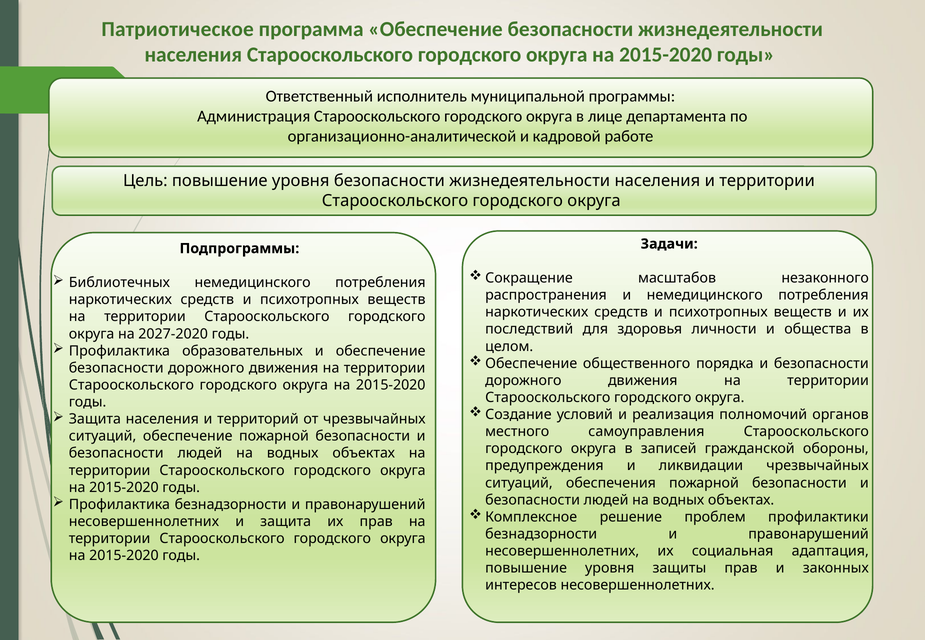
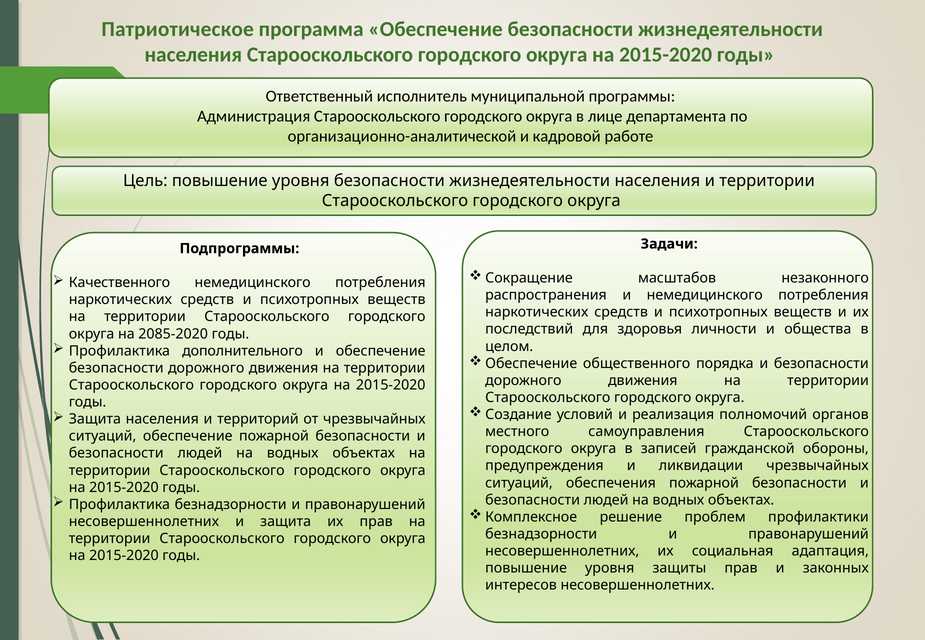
Библиотечных: Библиотечных -> Качественного (119, 283)
2027-2020: 2027-2020 -> 2085-2020 (173, 334)
образовательных: образовательных -> дополнительного (243, 351)
